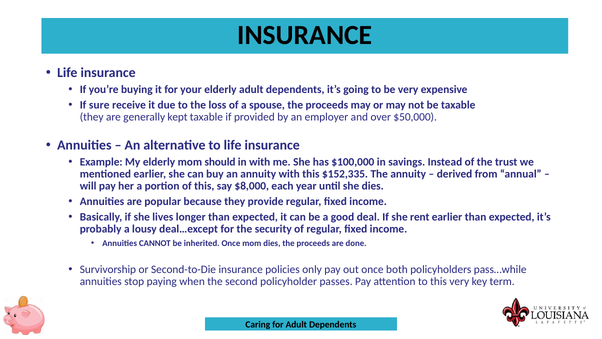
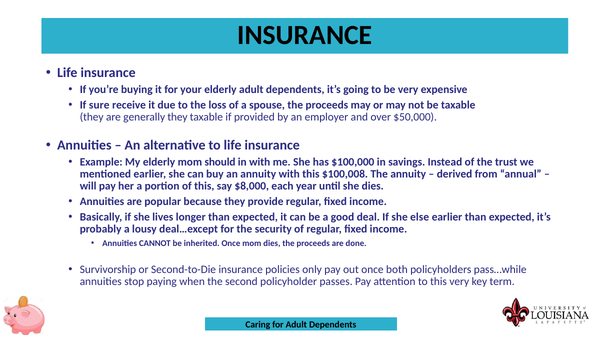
generally kept: kept -> they (178, 117)
$152,335: $152,335 -> $100,008 (345, 174)
rent: rent -> else (420, 217)
